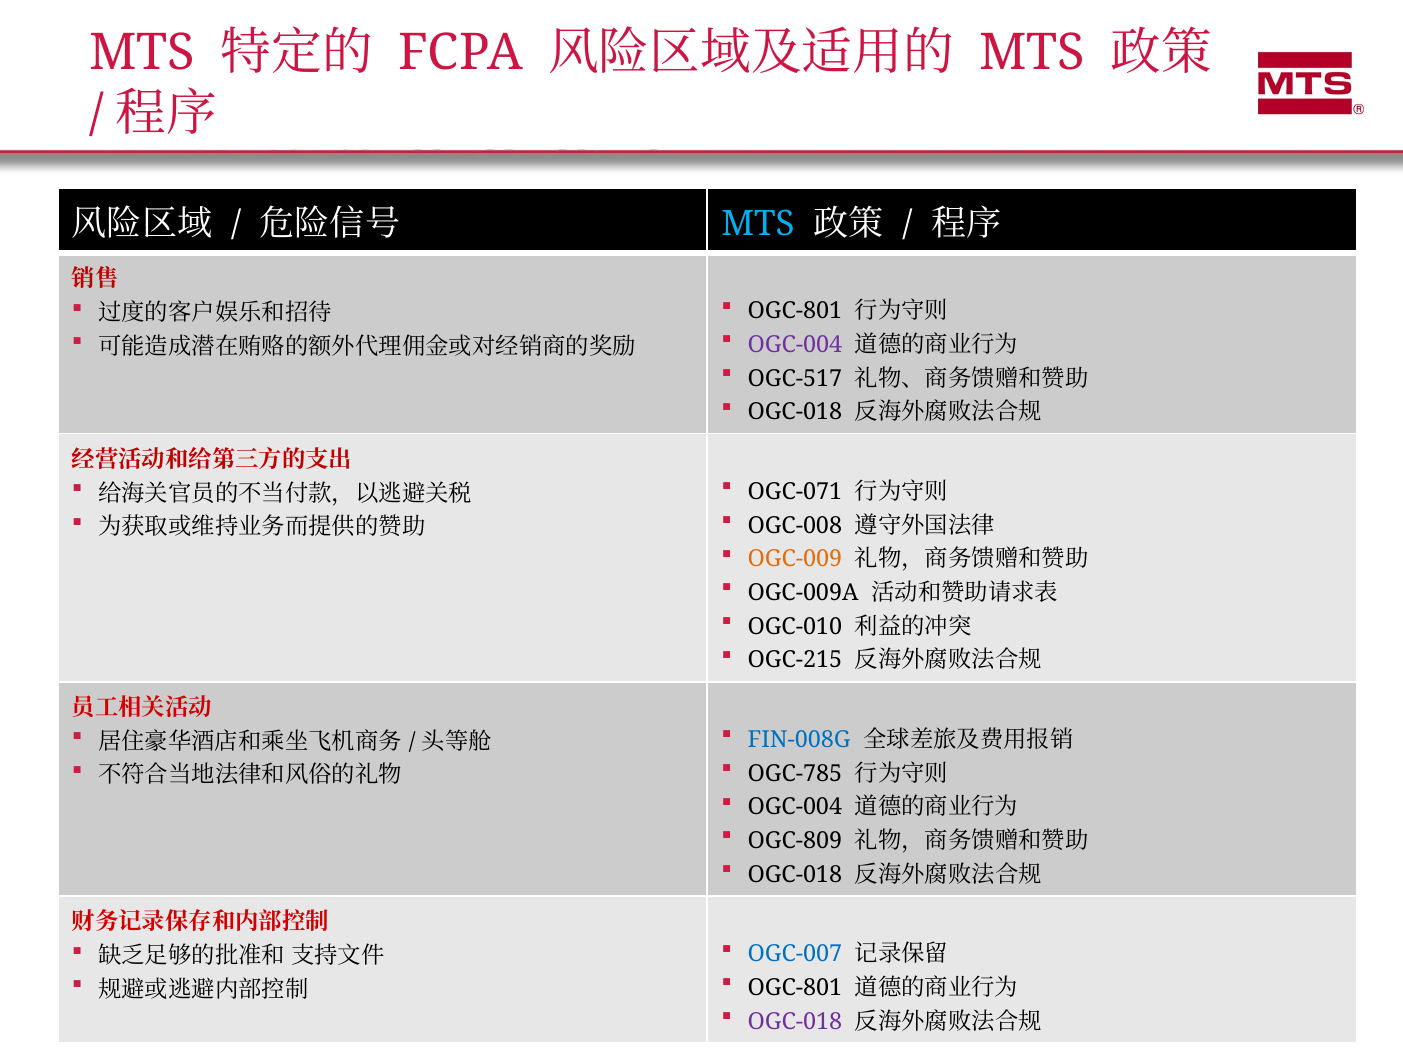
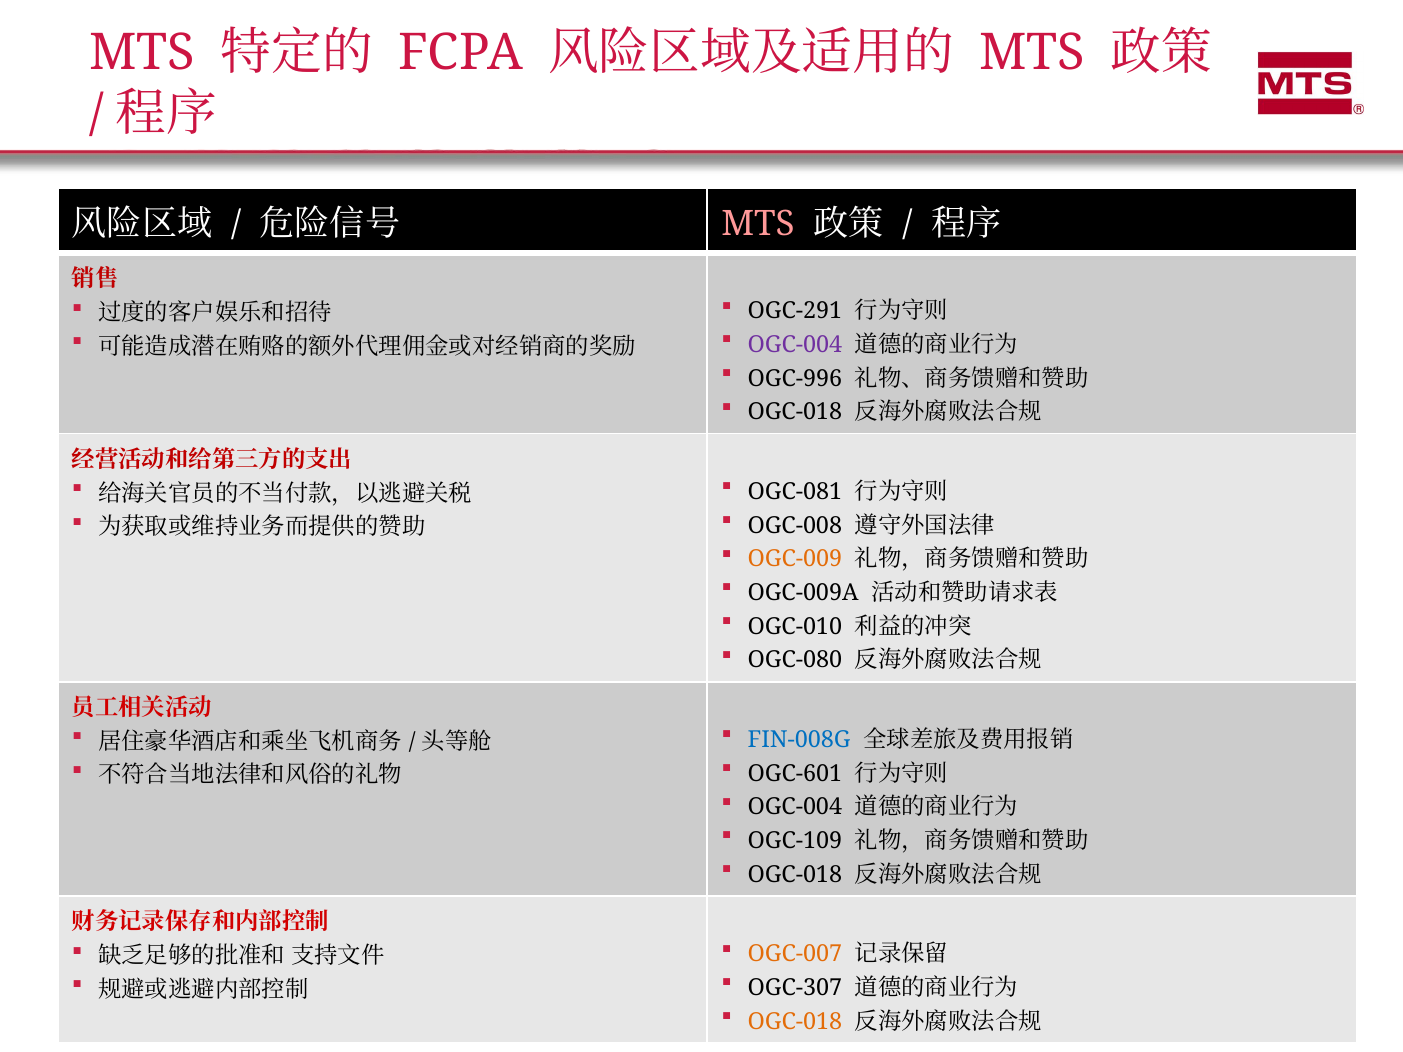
MTS colour: light blue -> pink (758, 224)
OGC-801: OGC-801 -> OGC-291 (795, 311)
OGC-517: OGC-517 -> OGC-996 (795, 379)
OGC-071: OGC-071 -> OGC-081 (795, 492)
OGC-215: OGC-215 -> OGC-080 (795, 660)
OGC-785: OGC-785 -> OGC-601 (795, 774)
OGC-809: OGC-809 -> OGC-109 (795, 841)
OGC-007 colour: blue -> orange (795, 954)
OGC-801: OGC-801 -> OGC-307 (795, 988)
OGC-018 colour: purple -> orange (795, 1022)
